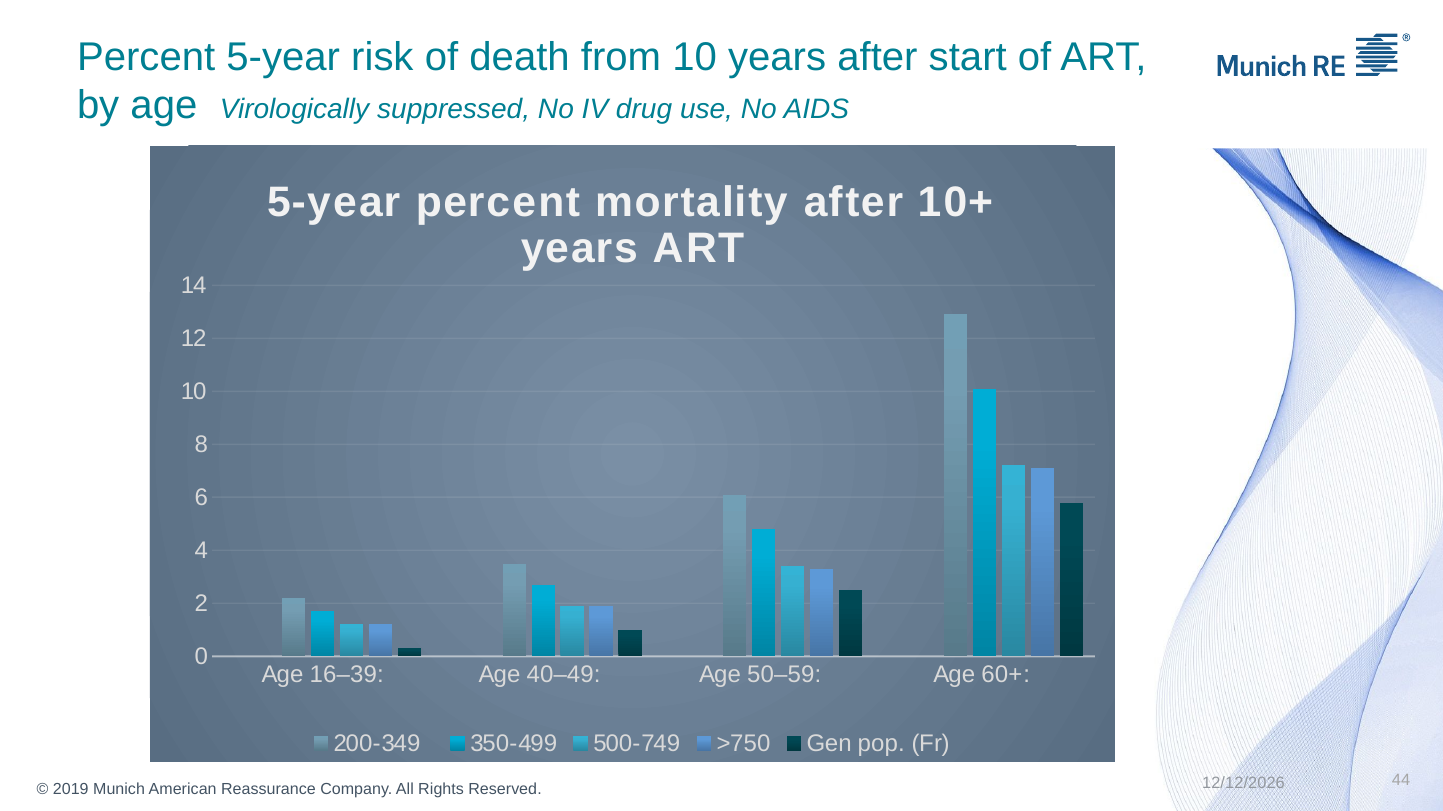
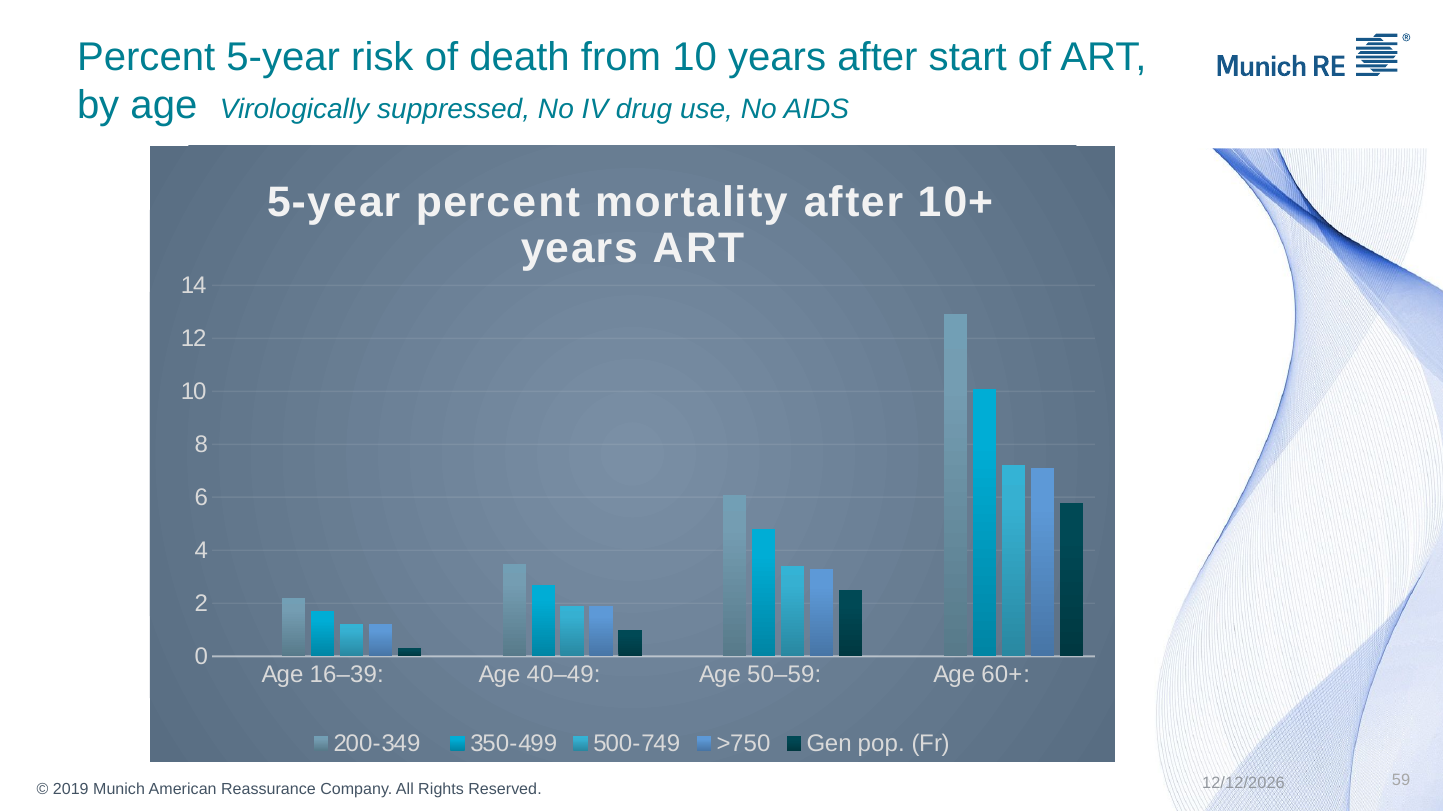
44: 44 -> 59 (1401, 781)
